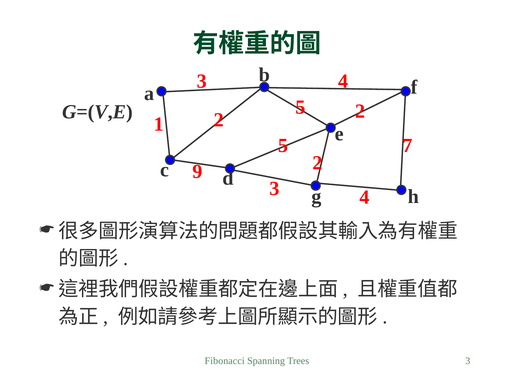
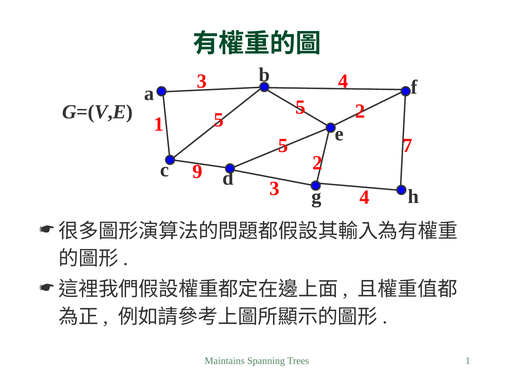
1 2: 2 -> 5 (219, 120)
Fibonacci: Fibonacci -> Maintains (225, 361)
Trees 3: 3 -> 1 (468, 361)
